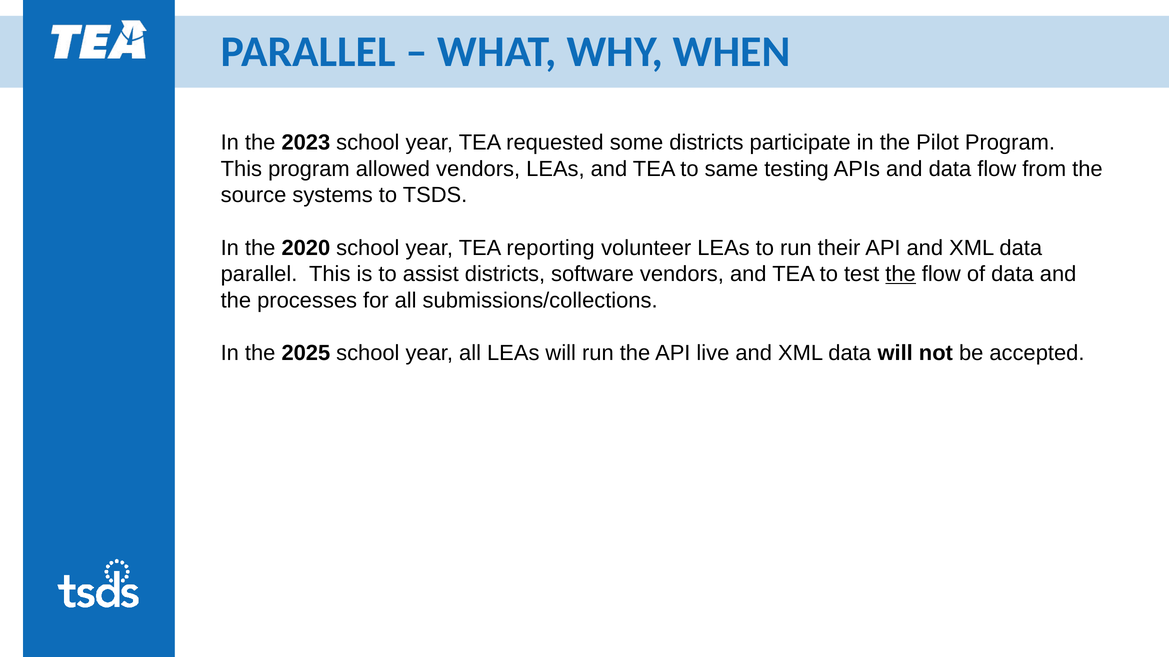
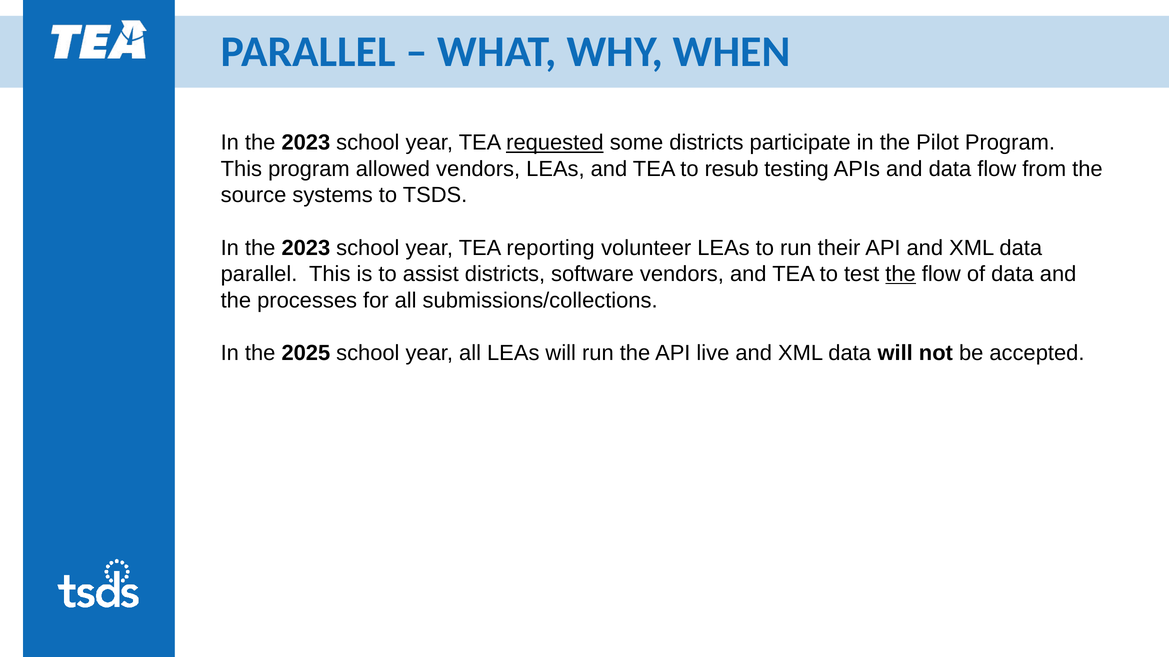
requested underline: none -> present (555, 143)
same: same -> resub (732, 169)
2020: 2020 -> 2023 (306, 248)
